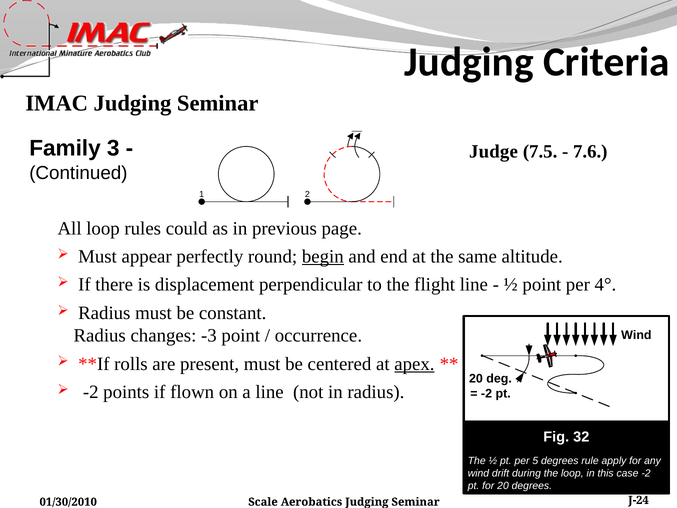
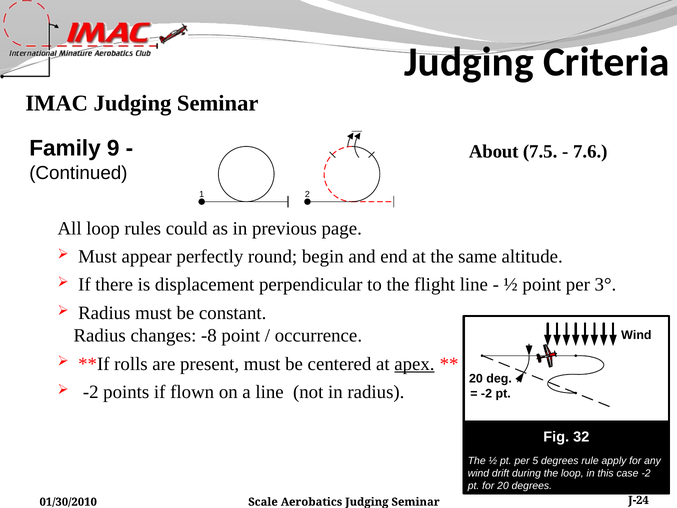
3: 3 -> 9 (113, 148)
Judge: Judge -> About (494, 151)
begin underline: present -> none (323, 256)
4°: 4° -> 3° (605, 285)
-3: -3 -> -8 (209, 335)
